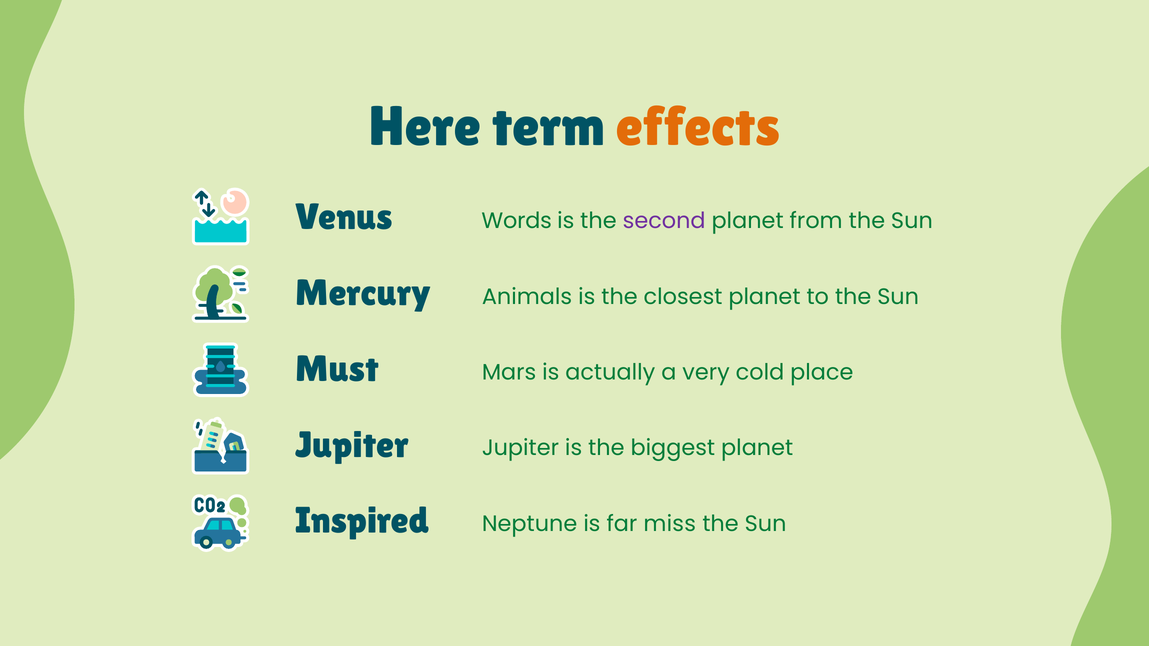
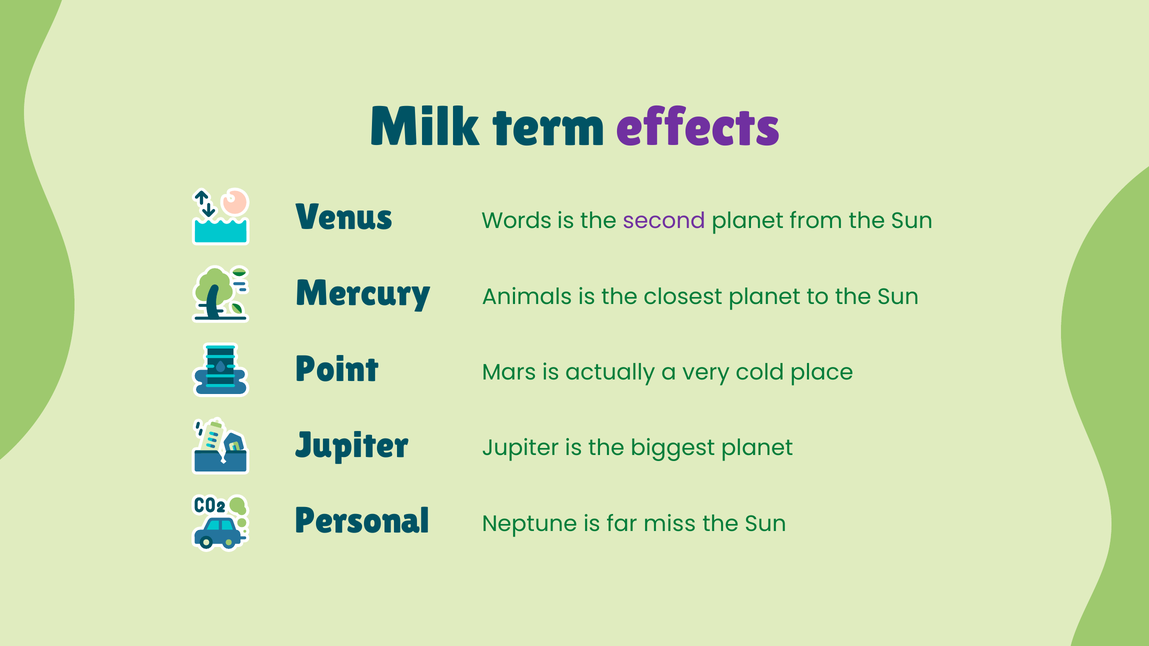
Here: Here -> Milk (425, 127)
effects colour: orange -> purple (698, 127)
Must: Must -> Point (337, 369)
Inspired: Inspired -> Personal (362, 521)
